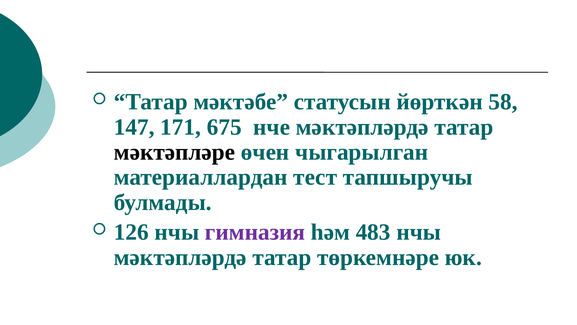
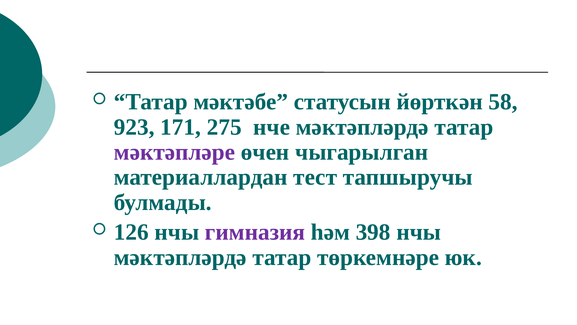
147: 147 -> 923 (134, 127)
675: 675 -> 275 (224, 127)
мәктәпләре colour: black -> purple (175, 152)
483: 483 -> 398 (373, 232)
